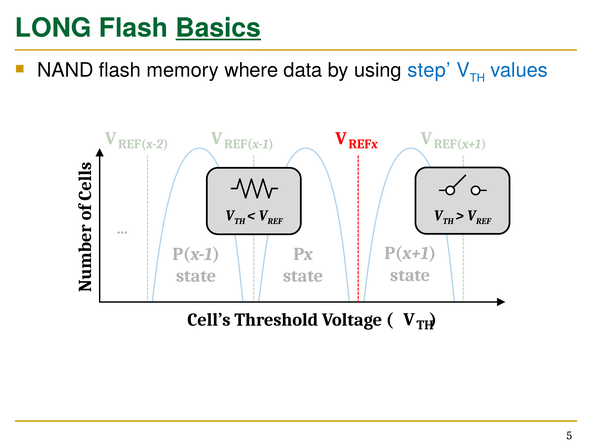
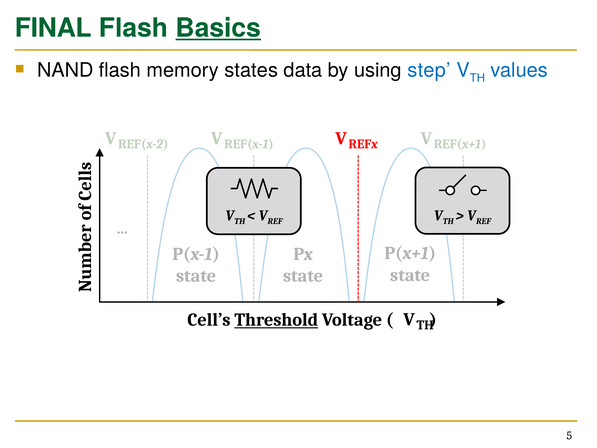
LONG: LONG -> FINAL (53, 28)
where: where -> states (251, 70)
Threshold underline: none -> present (276, 320)
